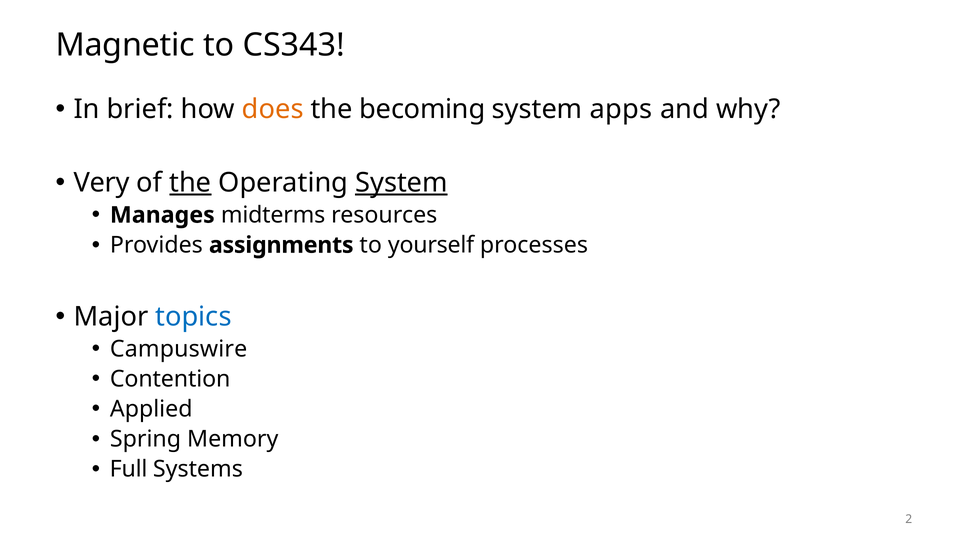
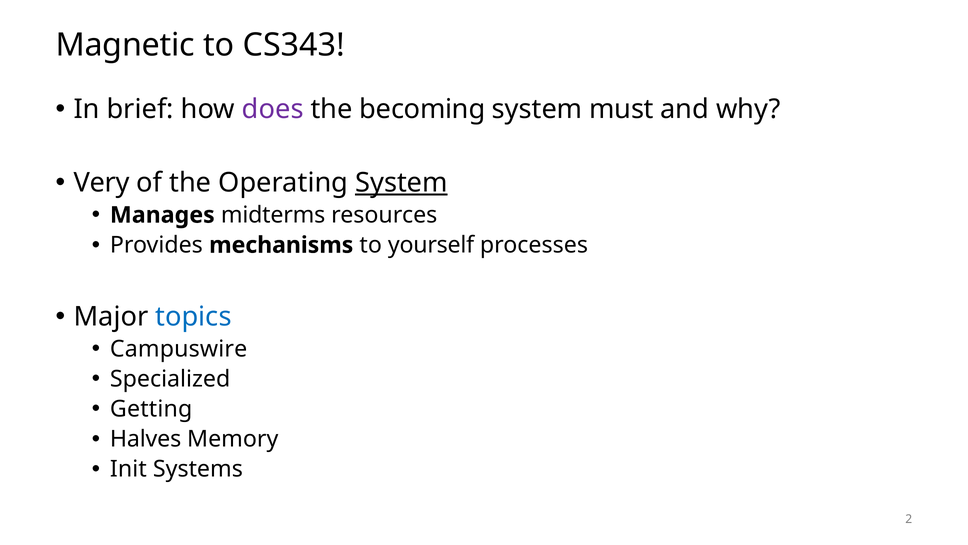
does colour: orange -> purple (273, 109)
apps: apps -> must (621, 109)
the underline: present -> none (190, 183)
assignments: assignments -> mechanisms (281, 245)
Contention: Contention -> Specialized (170, 379)
Applied: Applied -> Getting (151, 409)
Spring: Spring -> Halves (146, 439)
Full: Full -> Init (128, 469)
